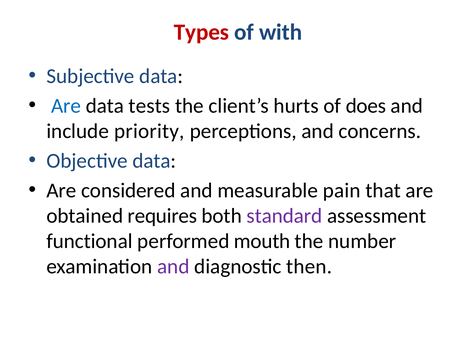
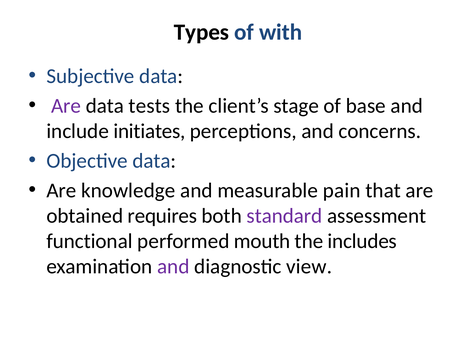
Types colour: red -> black (201, 32)
Are colour: blue -> purple (66, 106)
hurts: hurts -> stage (296, 106)
does: does -> base (366, 106)
priority: priority -> initiates (149, 131)
considered: considered -> knowledge (128, 190)
number: number -> includes (362, 241)
then: then -> view (309, 267)
